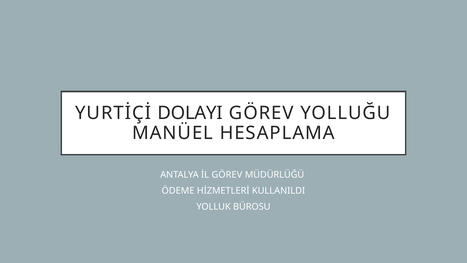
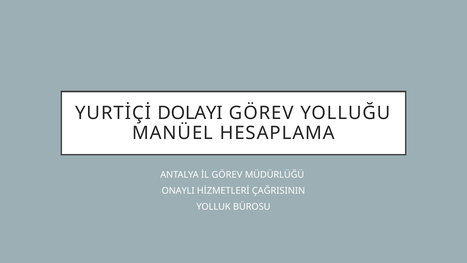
ÖDEME: ÖDEME -> ONAYLI (178, 191)
KULLANILDI: KULLANILDI -> ÇAĞRISININ (279, 191)
